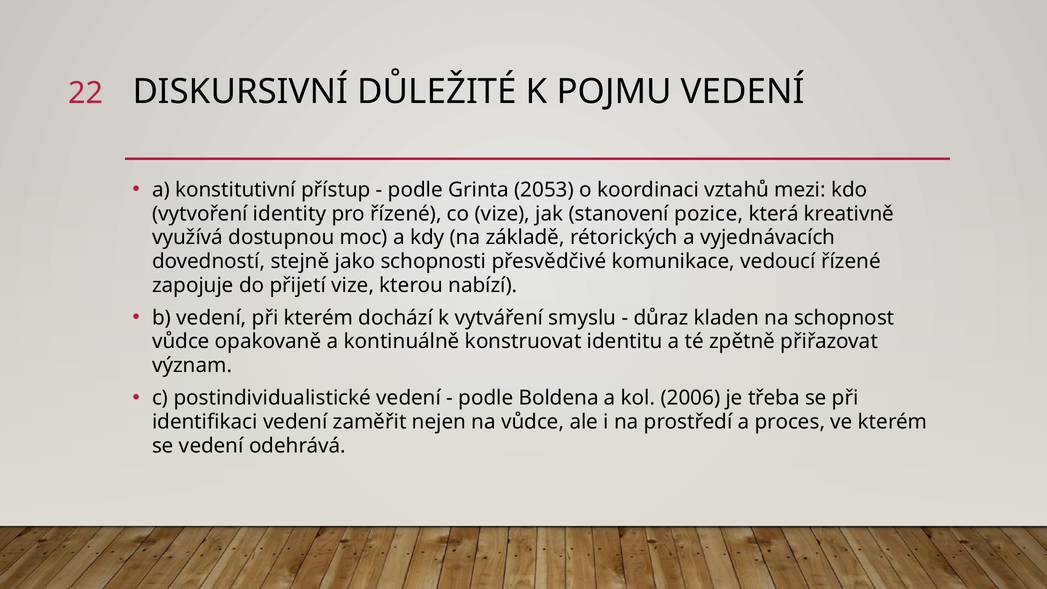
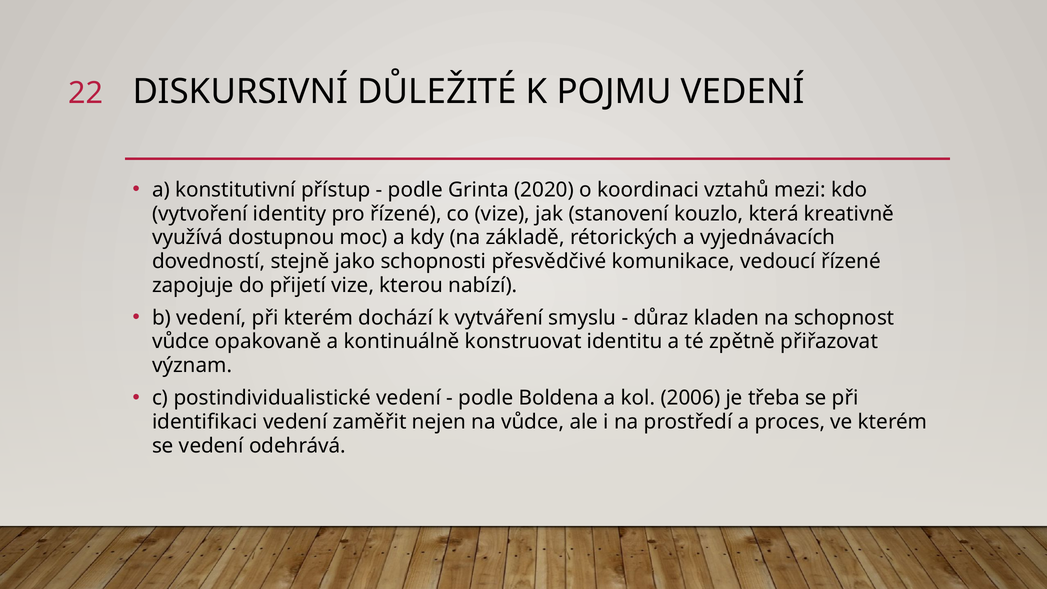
2053: 2053 -> 2020 (544, 190)
pozice: pozice -> kouzlo (709, 214)
